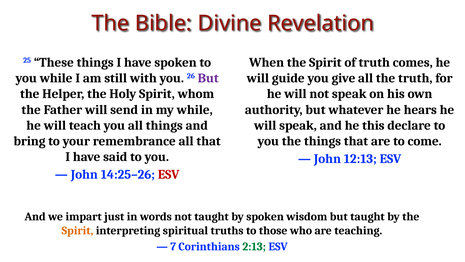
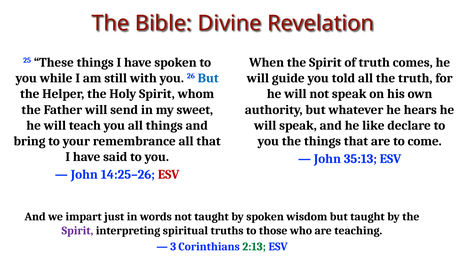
But colour: purple -> blue (208, 78)
give: give -> told (343, 78)
my while: while -> sweet (195, 110)
this: this -> like (373, 125)
12:13: 12:13 -> 35:13 (360, 159)
Spirit colour: orange -> purple (77, 230)
7: 7 -> 3 (173, 246)
